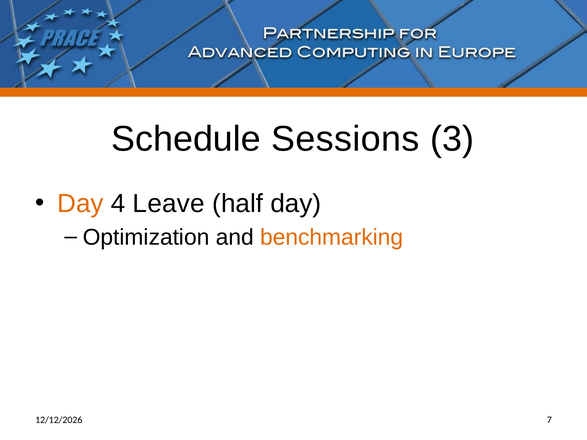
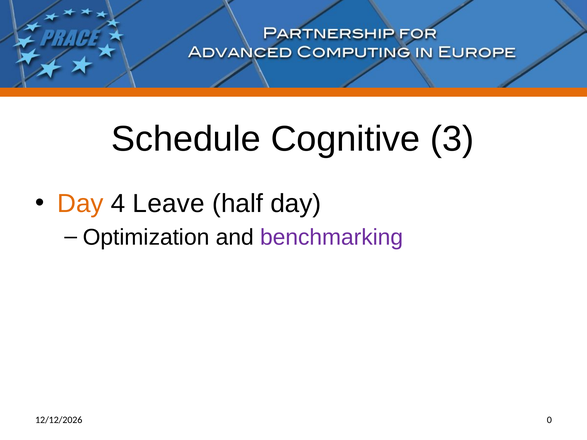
Sessions: Sessions -> Cognitive (345, 139)
benchmarking colour: orange -> purple (332, 237)
7: 7 -> 0 (549, 420)
